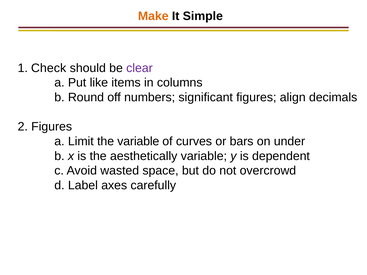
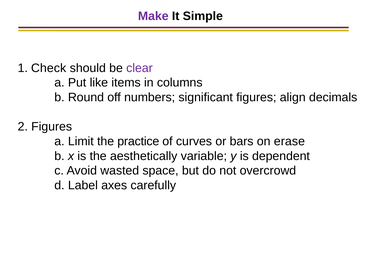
Make colour: orange -> purple (153, 16)
the variable: variable -> practice (138, 142)
under: under -> erase (289, 142)
